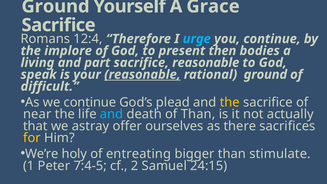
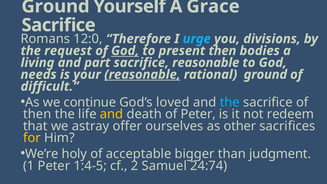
12:4: 12:4 -> 12:0 (88, 39)
you continue: continue -> divisions (272, 39)
implore: implore -> request (68, 51)
God underline: none -> present (125, 51)
speak: speak -> needs (39, 74)
plead: plead -> loved (173, 102)
the colour: yellow -> light blue (230, 102)
near: near -> then (37, 114)
and colour: light blue -> yellow (112, 114)
of Than: Than -> Peter (198, 114)
actually: actually -> redeem (290, 114)
there: there -> other (240, 126)
entreating: entreating -> acceptable (139, 154)
stimulate: stimulate -> judgment (280, 154)
7:4-5: 7:4-5 -> 1:4-5 (90, 166)
24:15: 24:15 -> 24:74 (209, 166)
